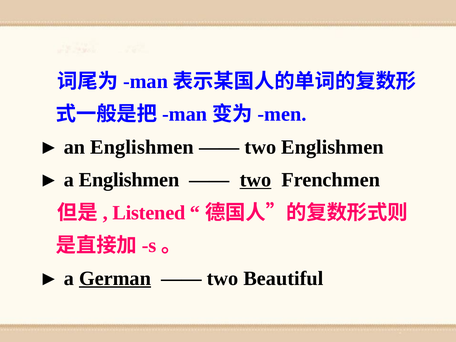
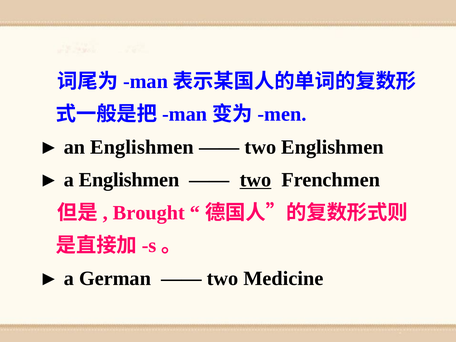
Listened: Listened -> Brought (149, 213)
German underline: present -> none (115, 278)
Beautiful: Beautiful -> Medicine (283, 278)
